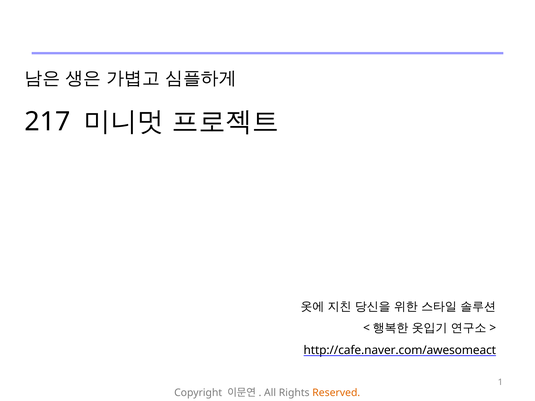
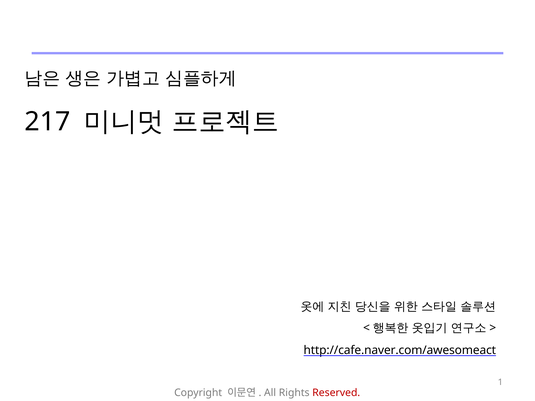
Reserved colour: orange -> red (336, 393)
